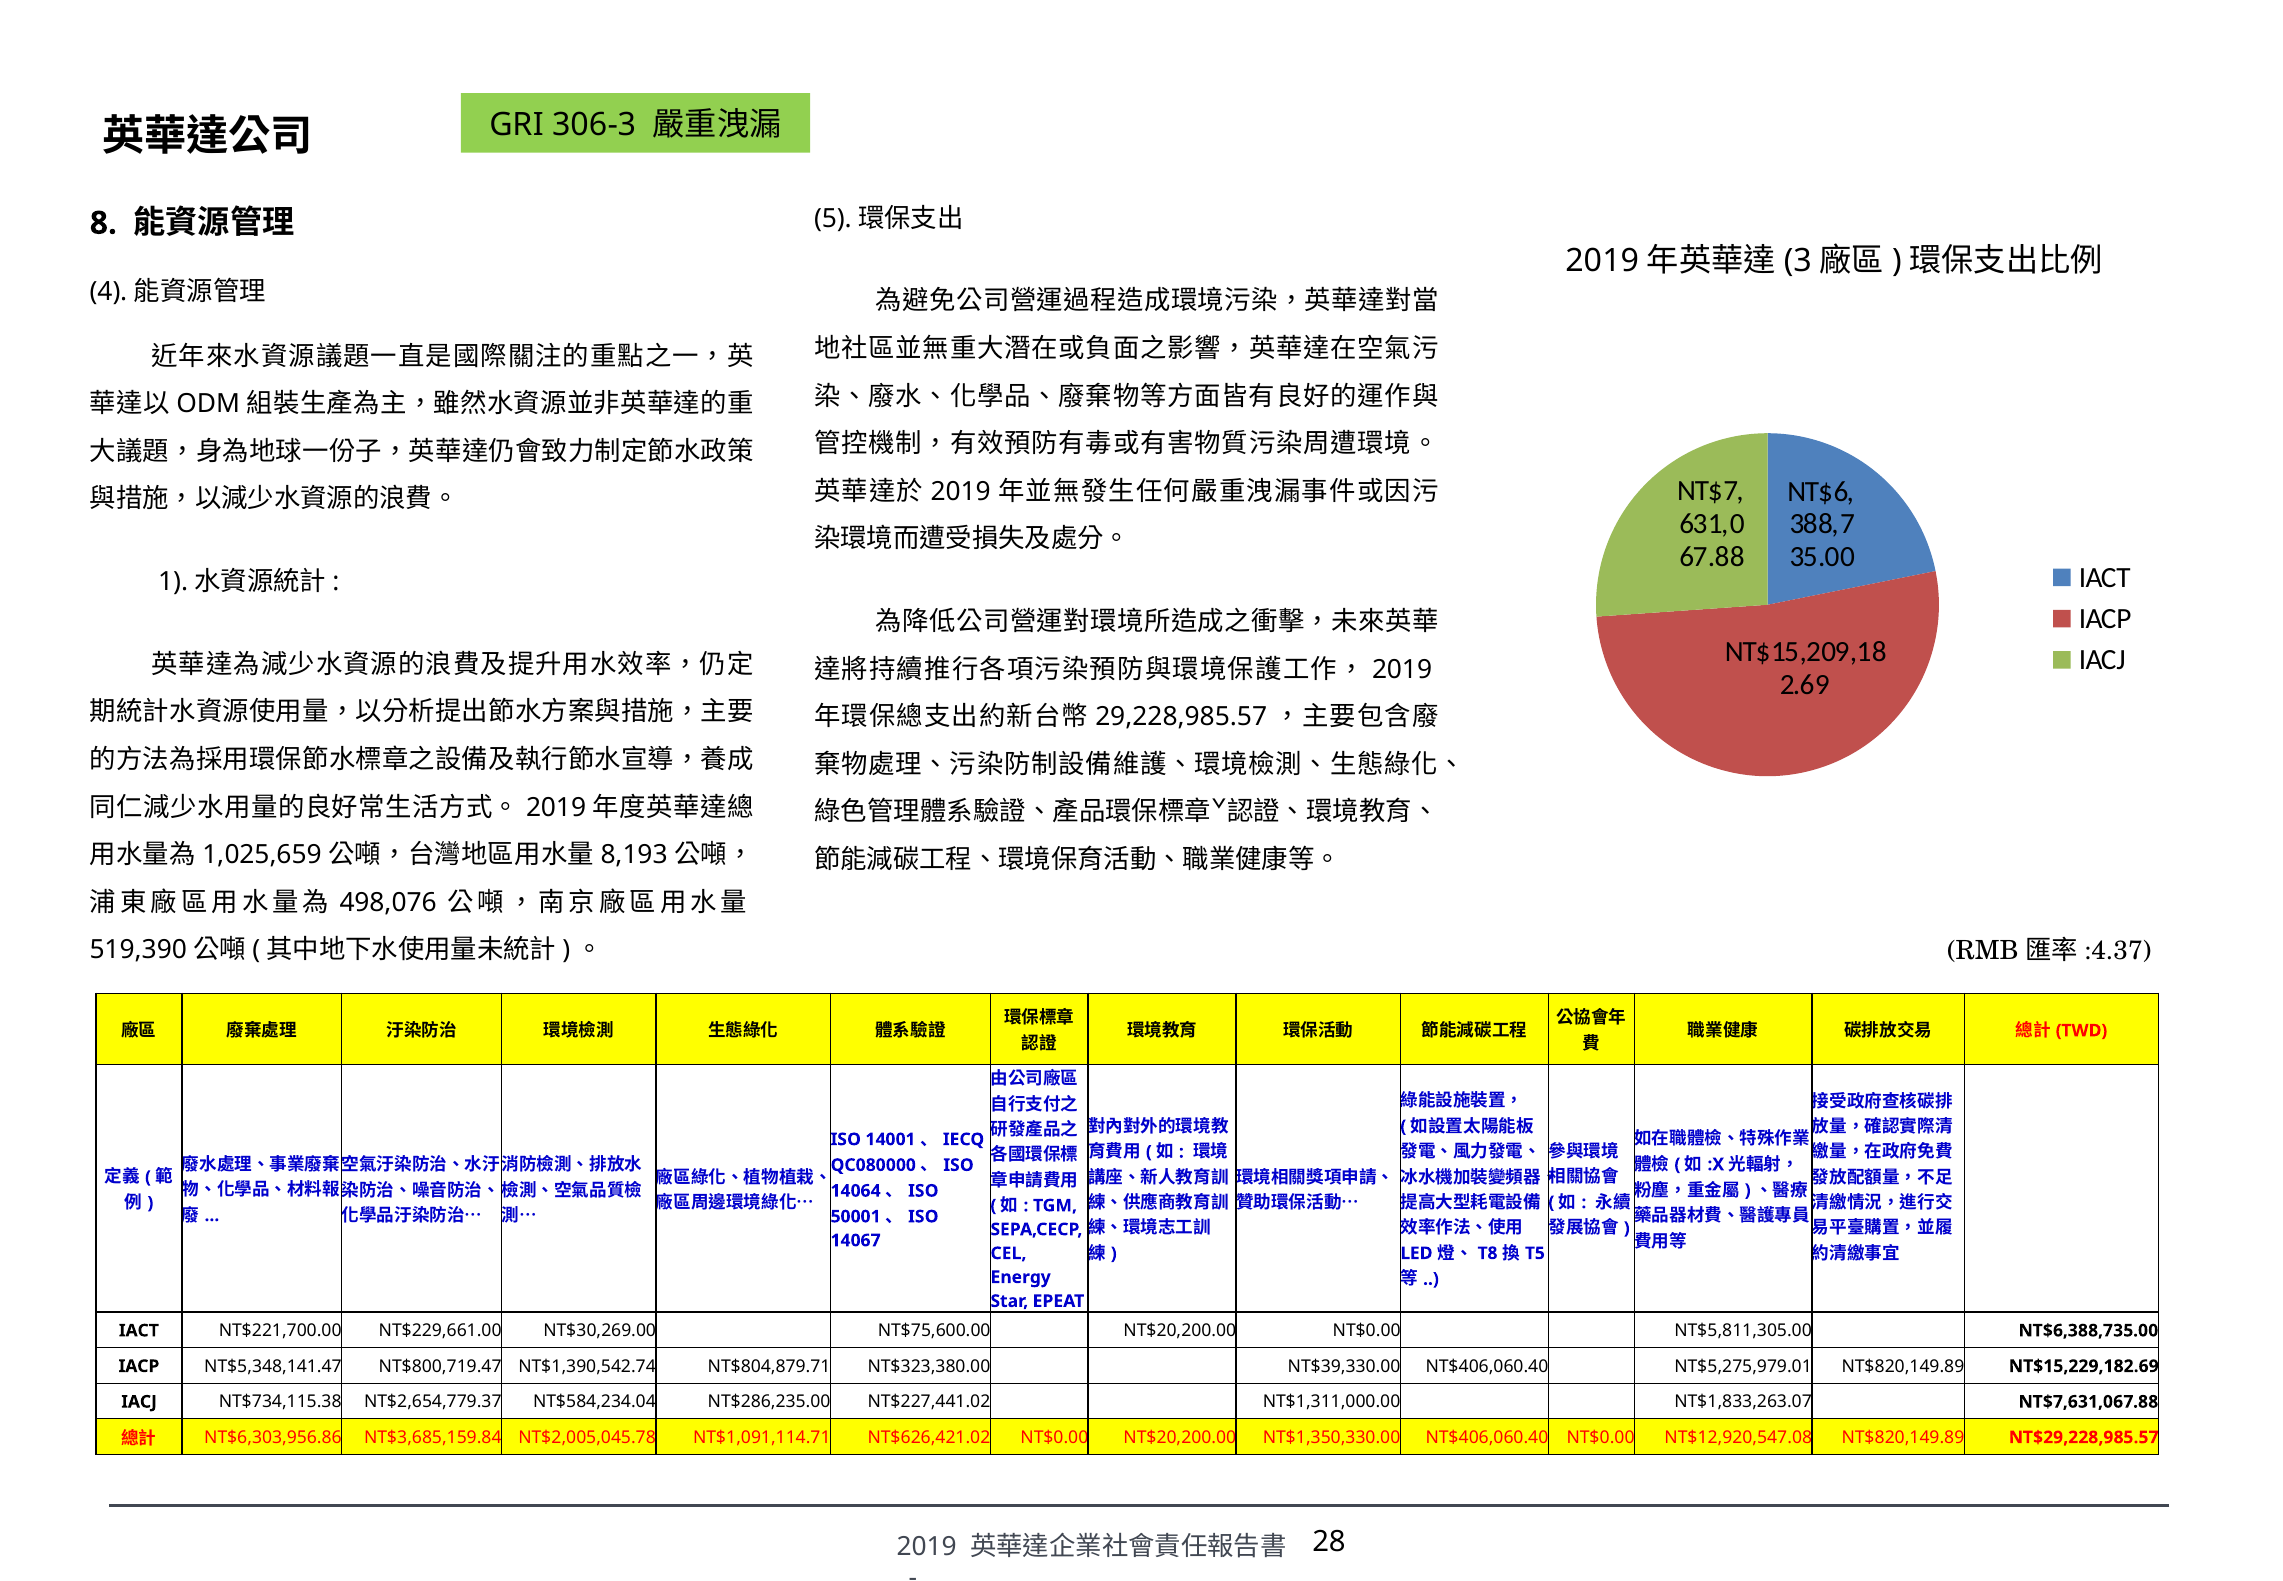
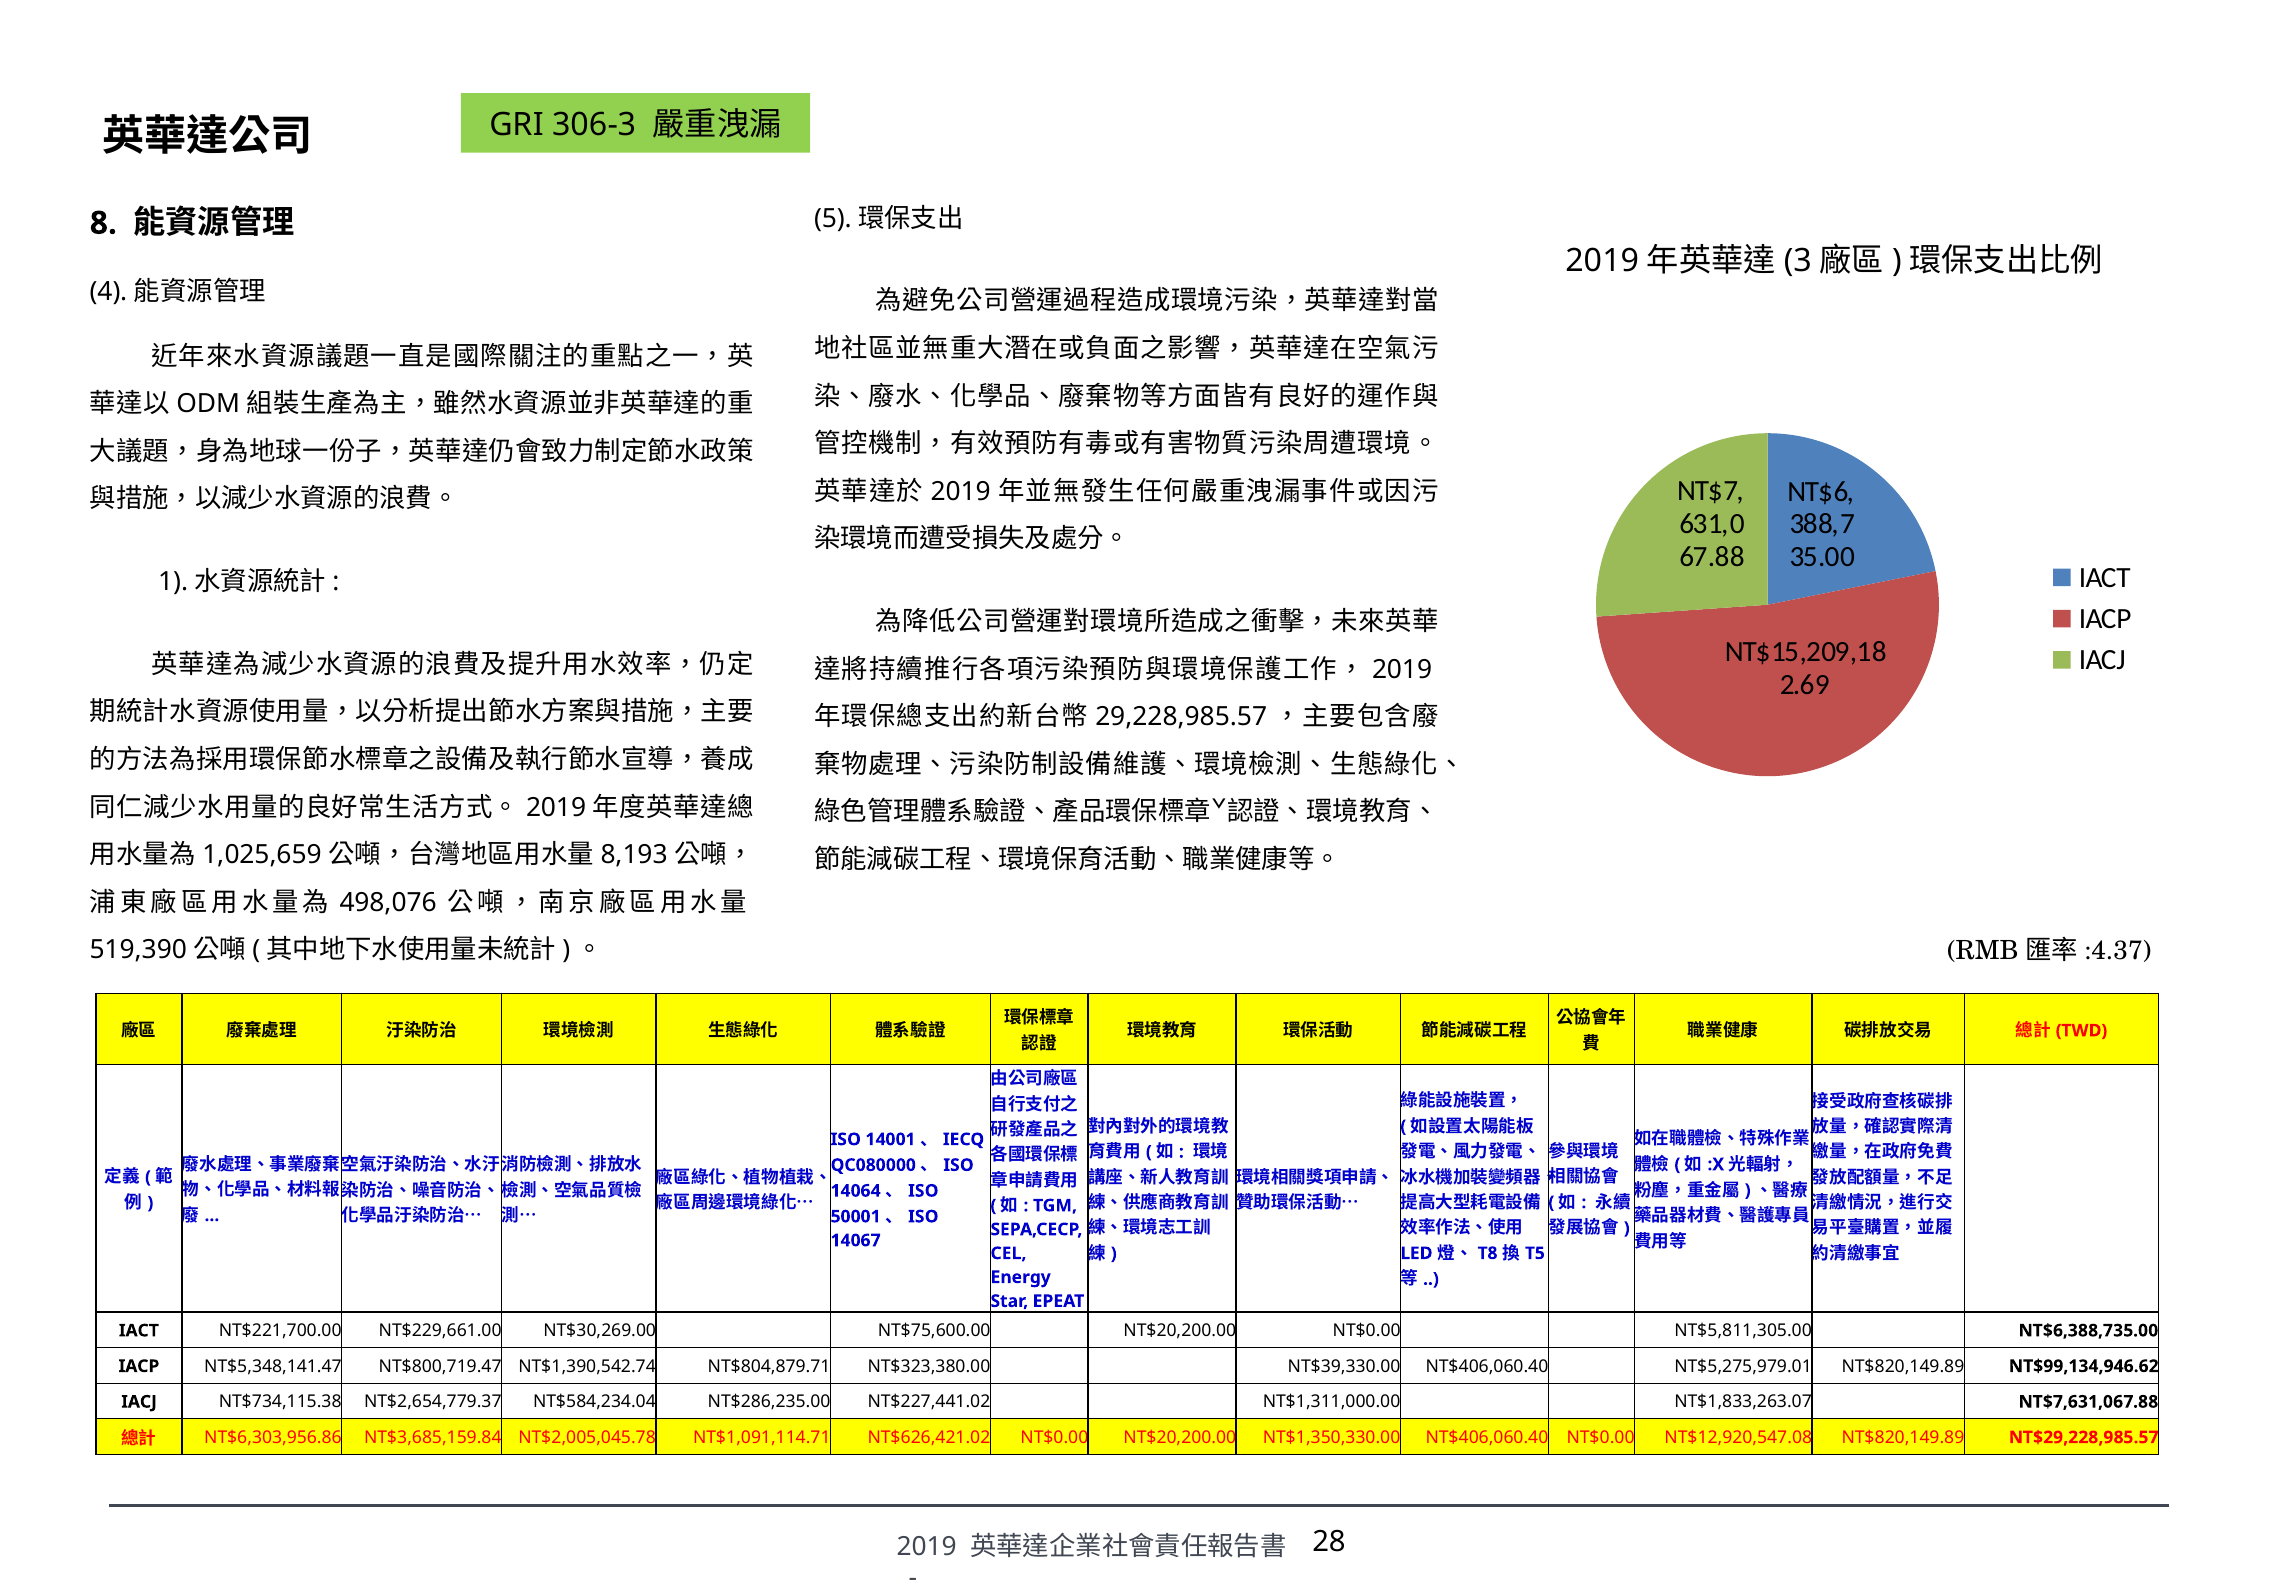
NT$15,229,182.69: NT$15,229,182.69 -> NT$99,134,946.62 (2084, 1366)
